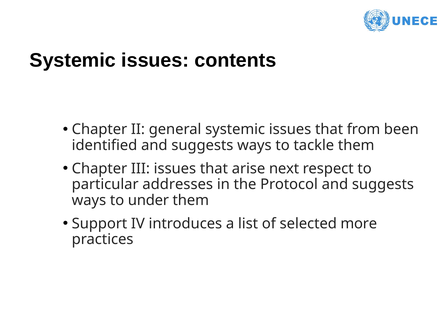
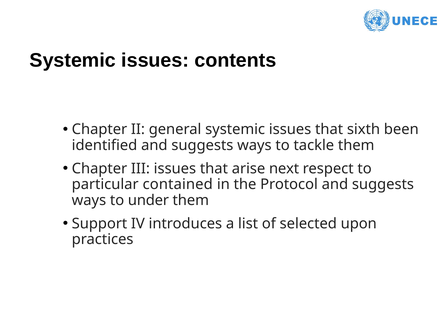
from: from -> sixth (363, 130)
addresses: addresses -> contained (178, 185)
more: more -> upon (359, 224)
